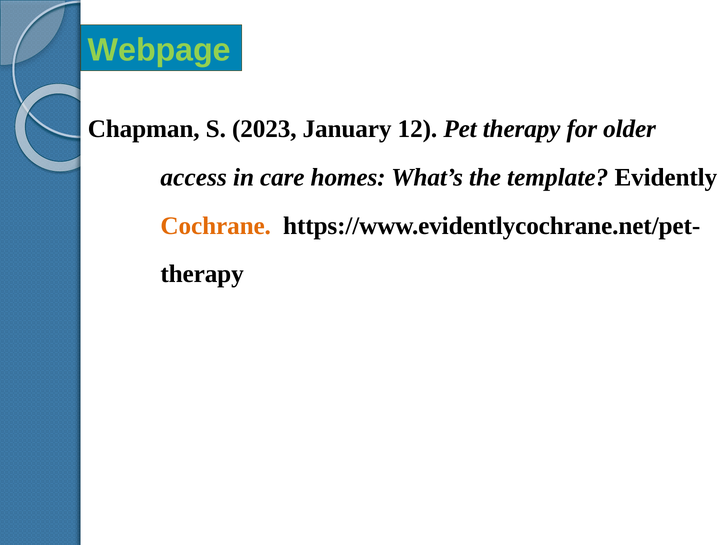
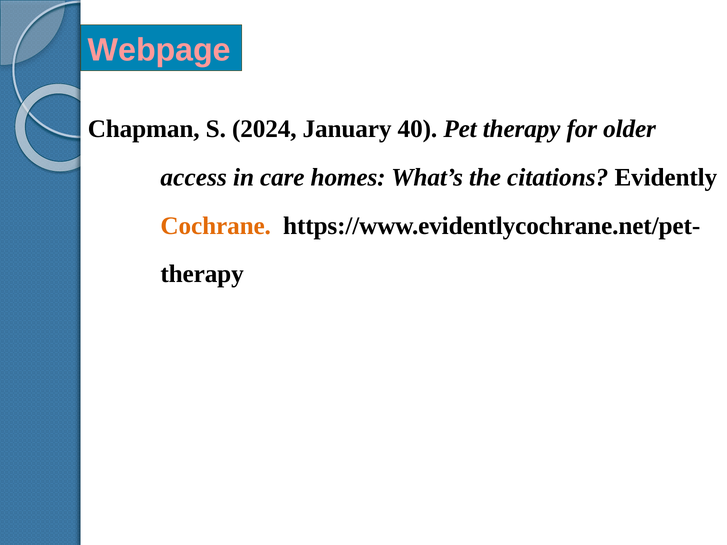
Webpage colour: light green -> pink (159, 50)
2023: 2023 -> 2024 (264, 129)
12: 12 -> 40 (417, 129)
template: template -> citations (558, 177)
